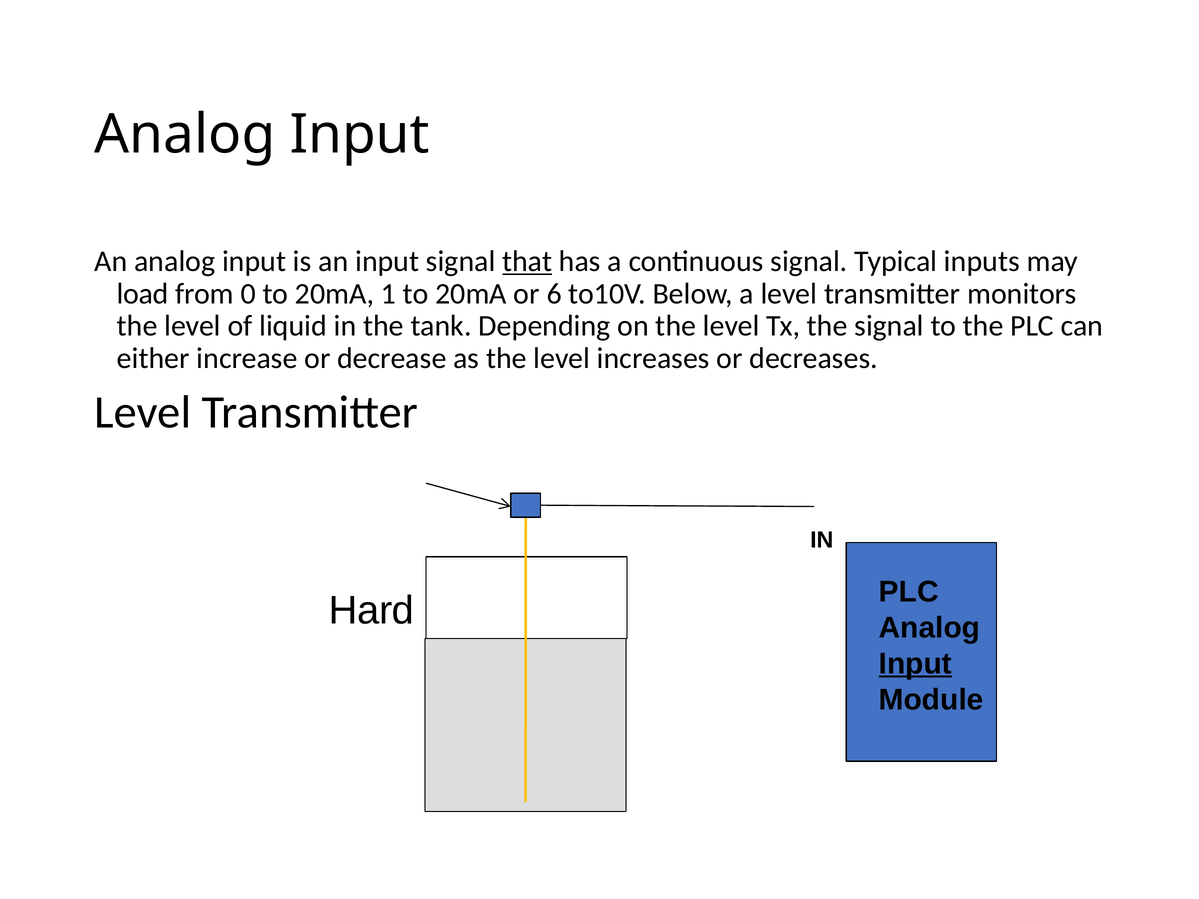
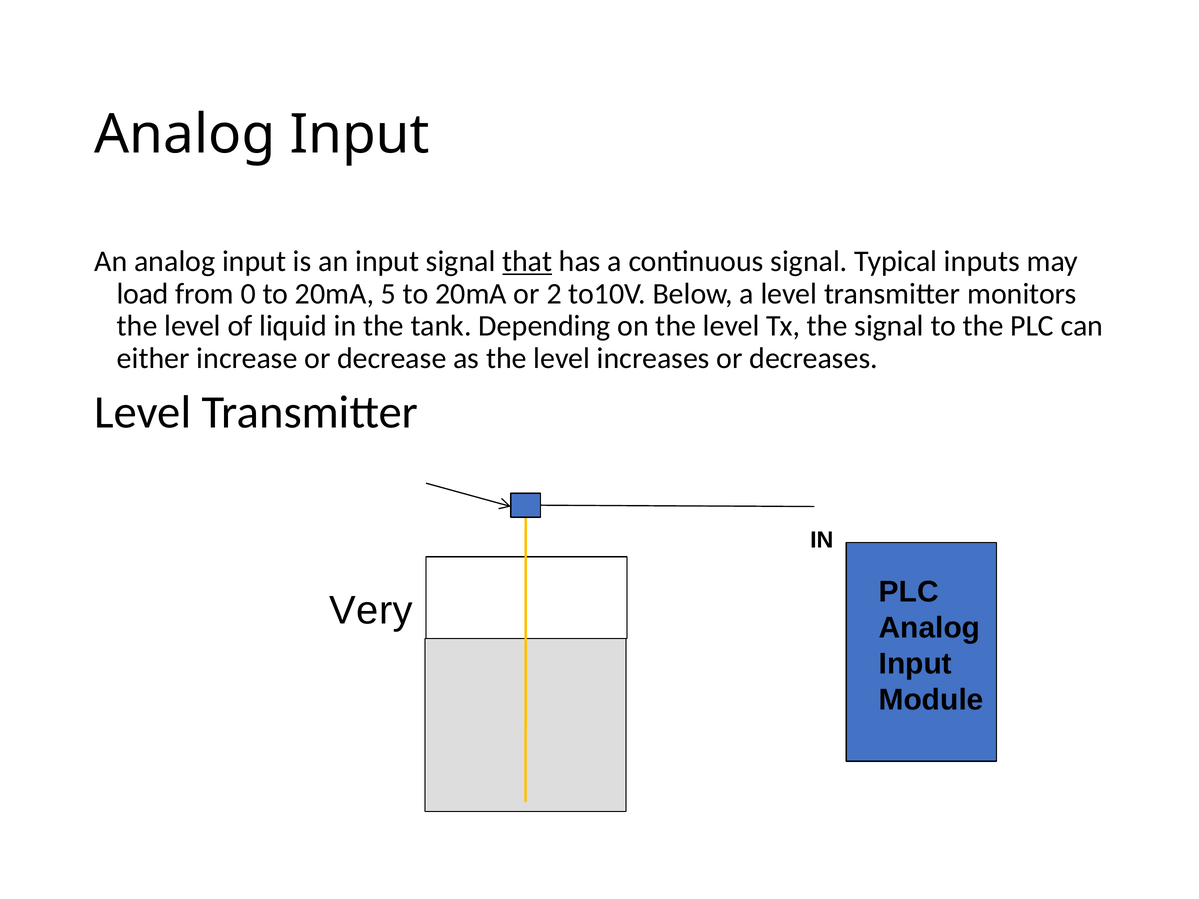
1: 1 -> 5 (388, 294)
6: 6 -> 2 (554, 294)
Hard: Hard -> Very (371, 611)
Input underline: present -> none (915, 664)
